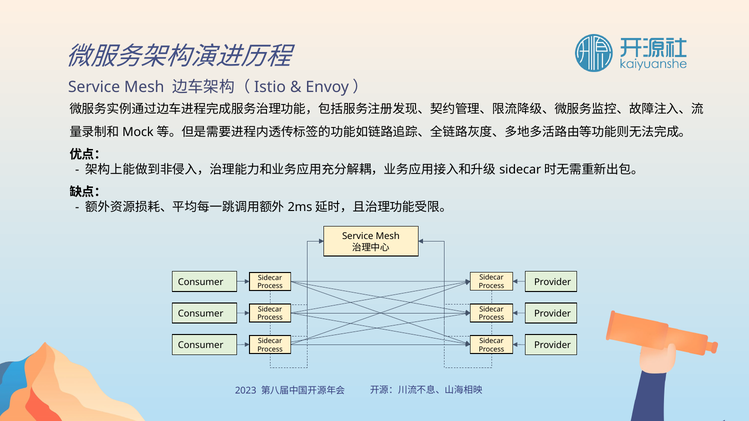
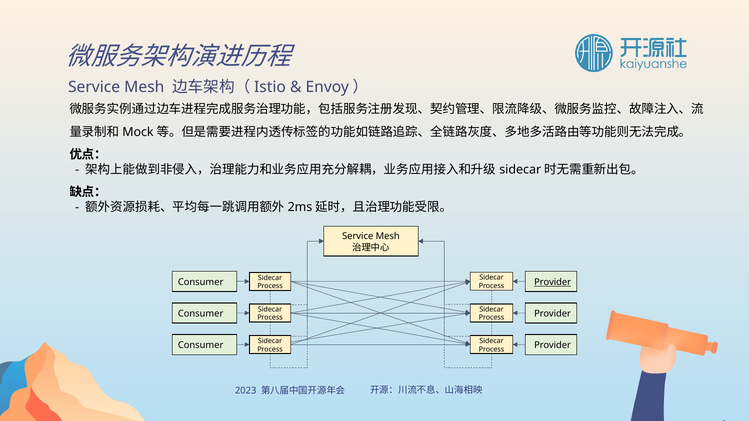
Provider underline: none -> present (553, 282)
